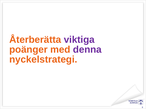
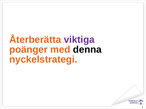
denna colour: purple -> black (87, 50)
